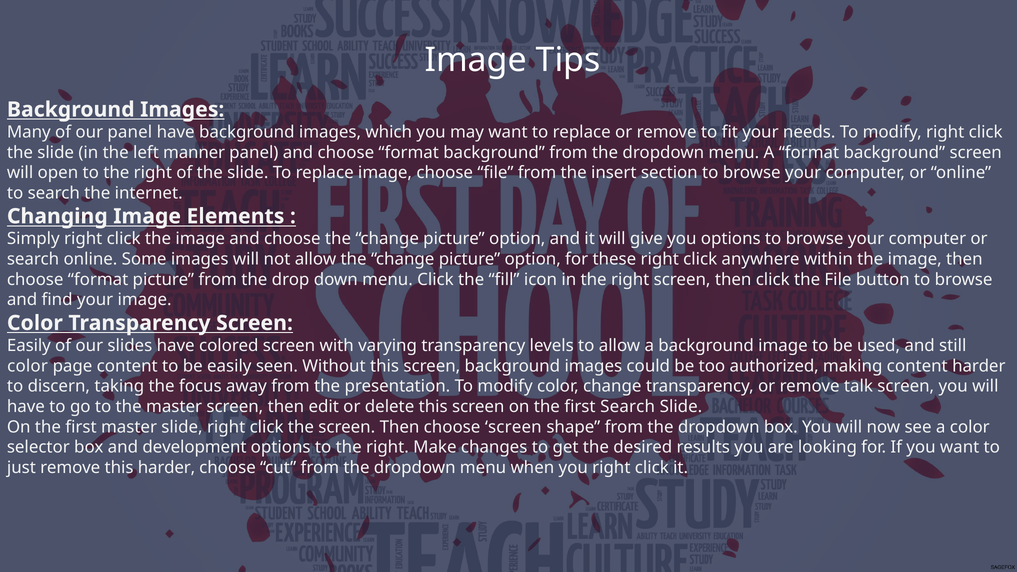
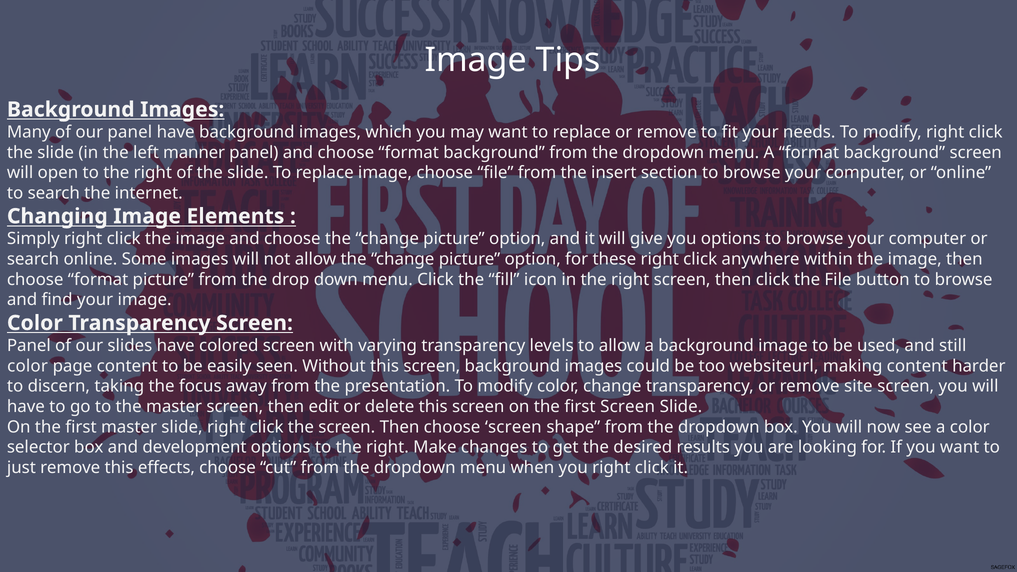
Easily: Easily -> Panel (29, 346)
authorized: authorized -> websiteurl (774, 366)
talk: talk -> site (858, 386)
first Search: Search -> Screen (628, 407)
this harder: harder -> effects (166, 468)
